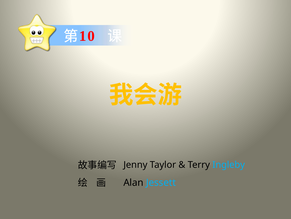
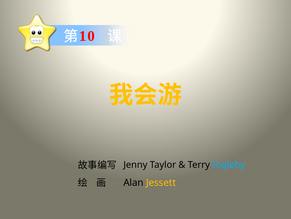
Jessett colour: light blue -> yellow (161, 182)
